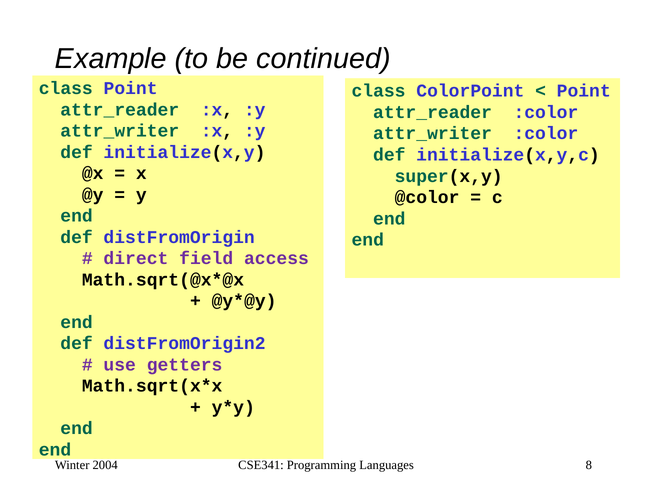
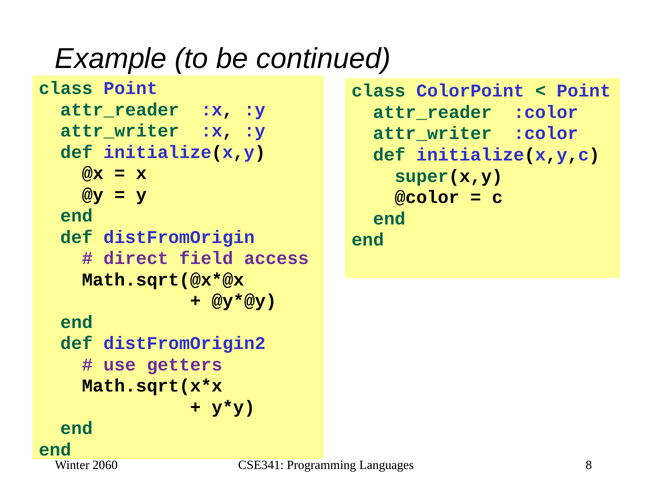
2004: 2004 -> 2060 (105, 465)
